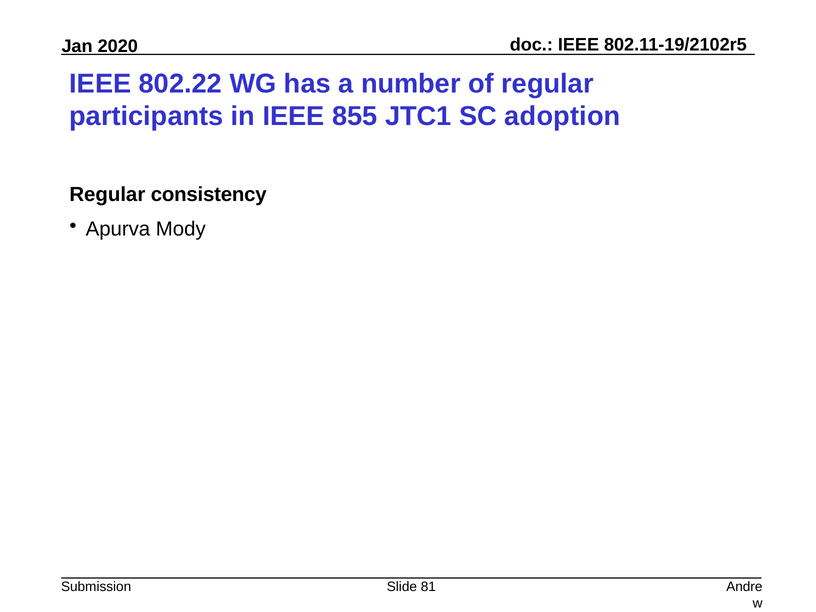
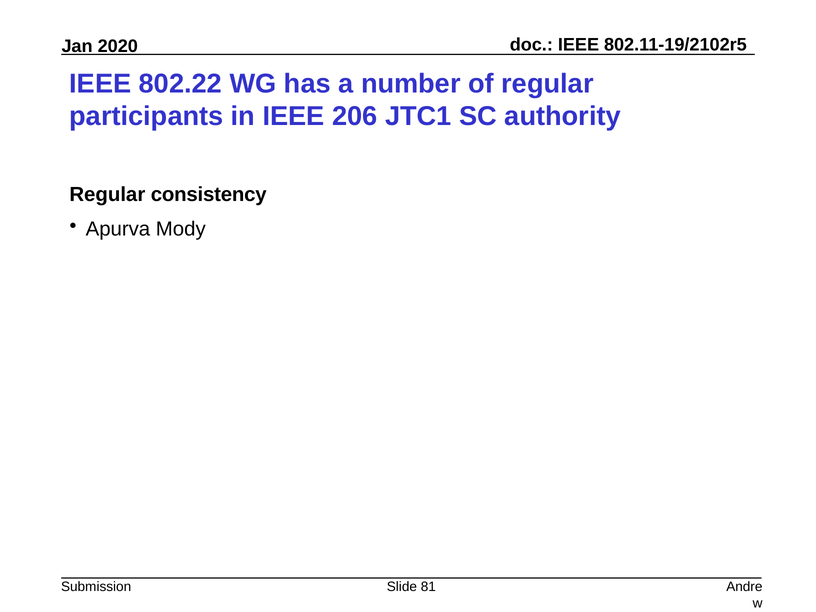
855: 855 -> 206 (355, 116)
adoption: adoption -> authority (563, 116)
